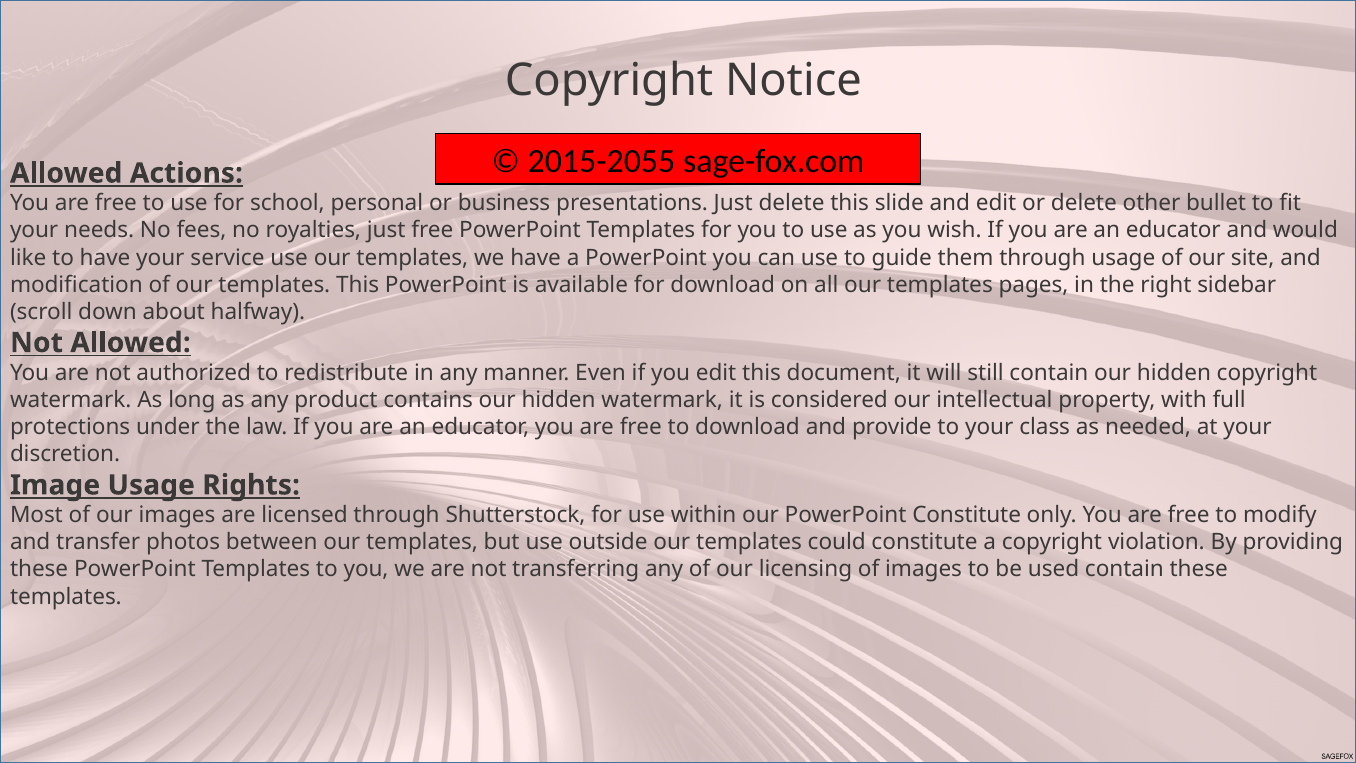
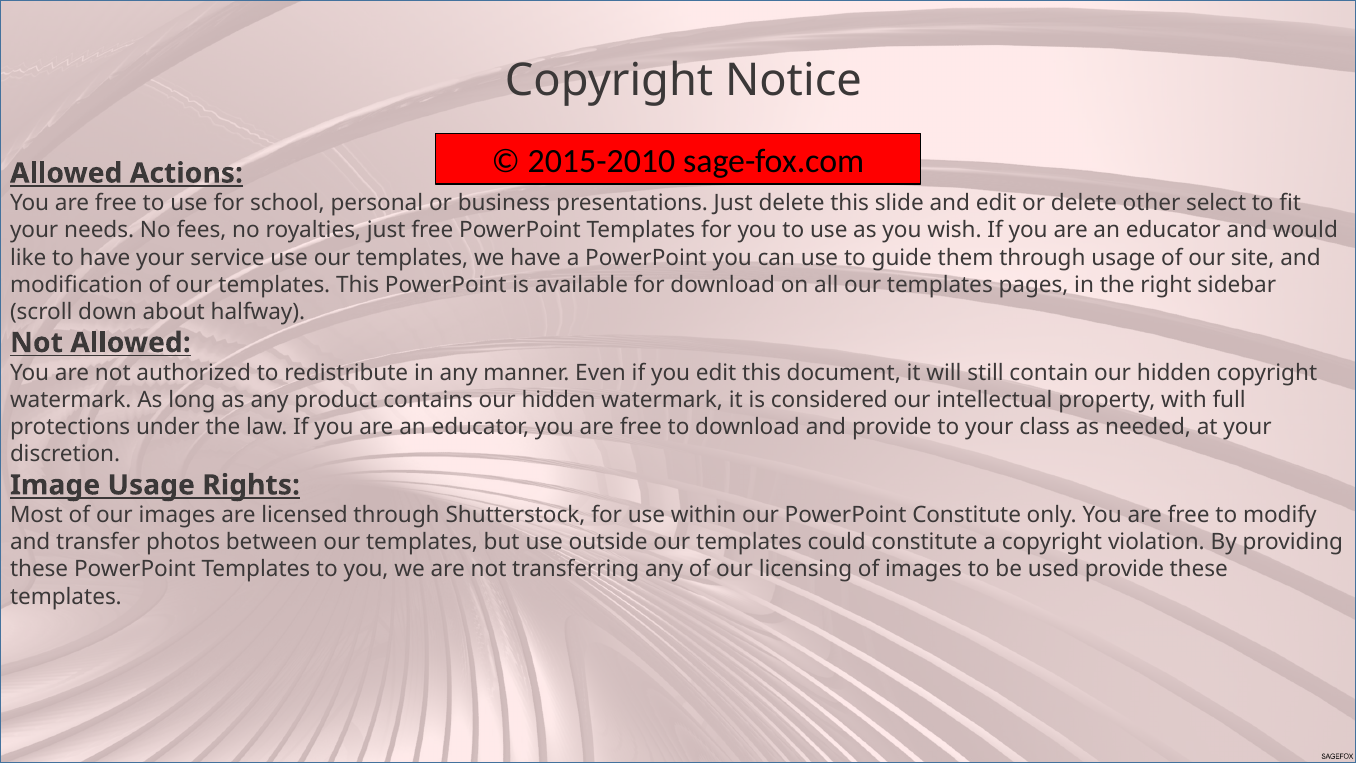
2015-2055: 2015-2055 -> 2015-2010 (601, 161)
bullet: bullet -> select (1216, 203)
used contain: contain -> provide (1125, 569)
